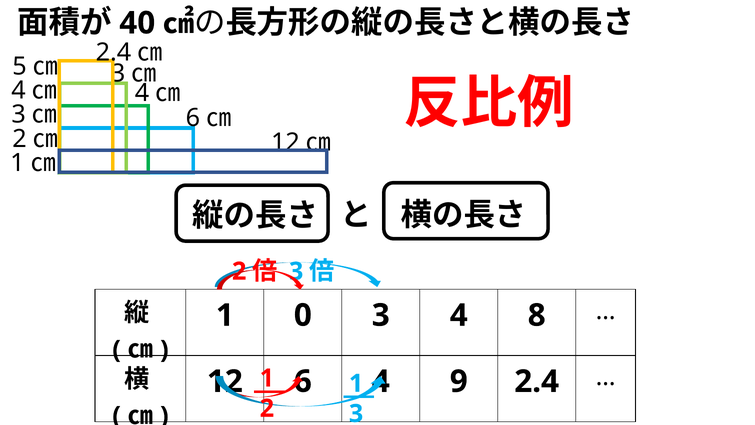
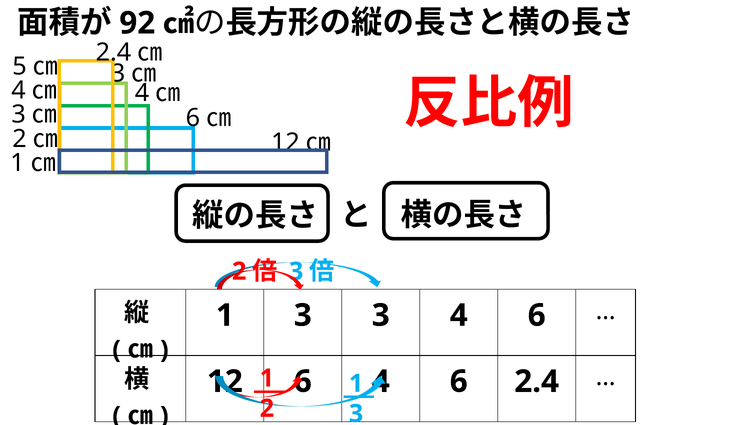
40: 40 -> 92 (137, 23)
0: 0 -> 3 (303, 315)
3 4 8: 8 -> 6 (537, 315)
9: 9 -> 6 (459, 381)
